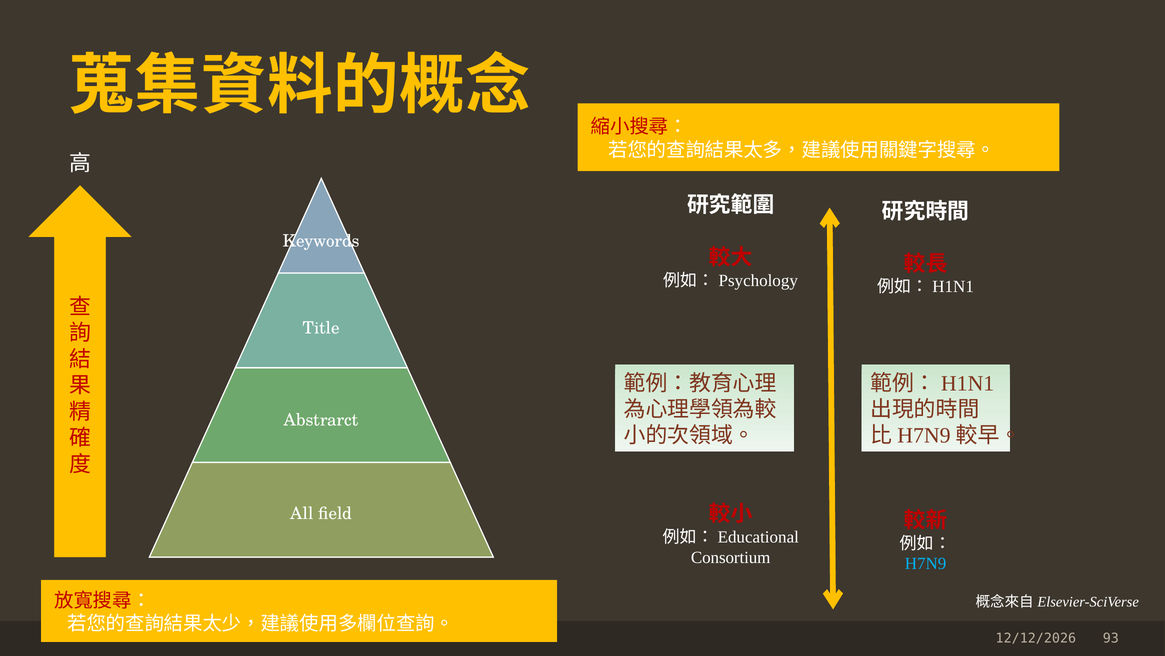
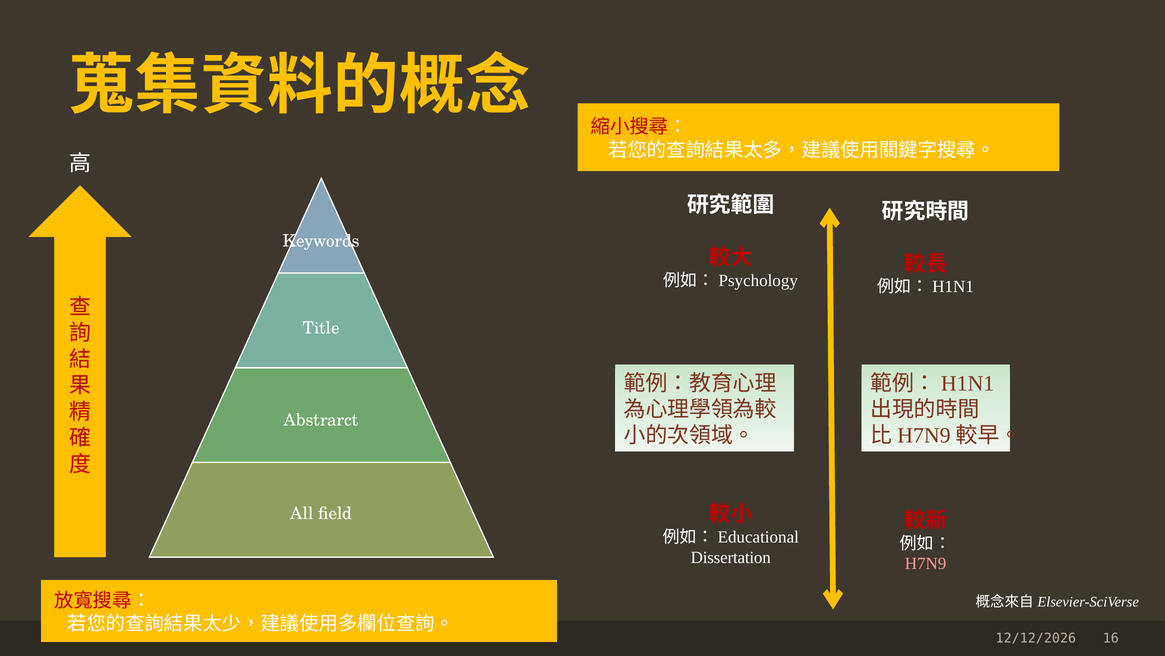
Consortium: Consortium -> Dissertation (731, 557)
H7N9 colour: light blue -> pink (926, 563)
93: 93 -> 16 (1111, 638)
